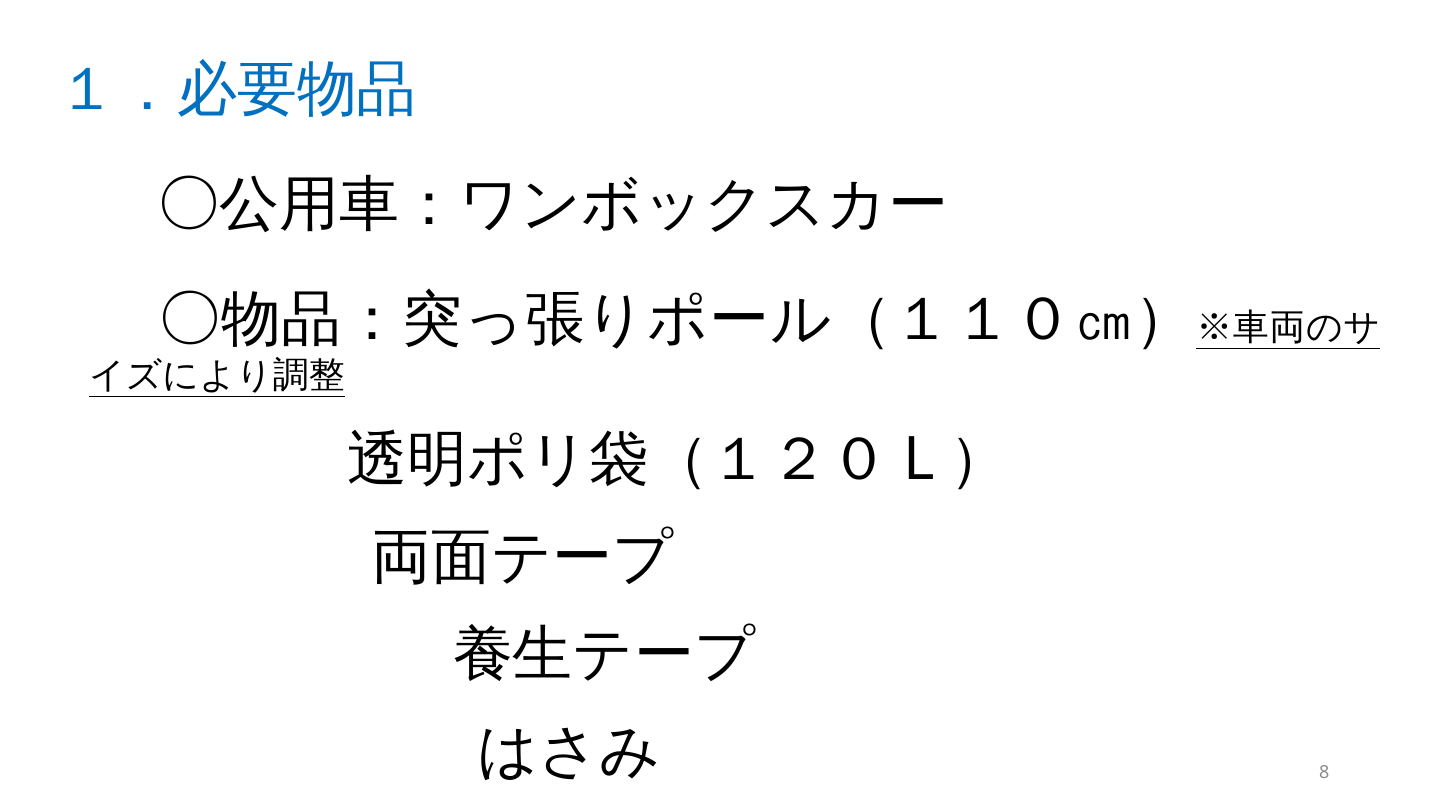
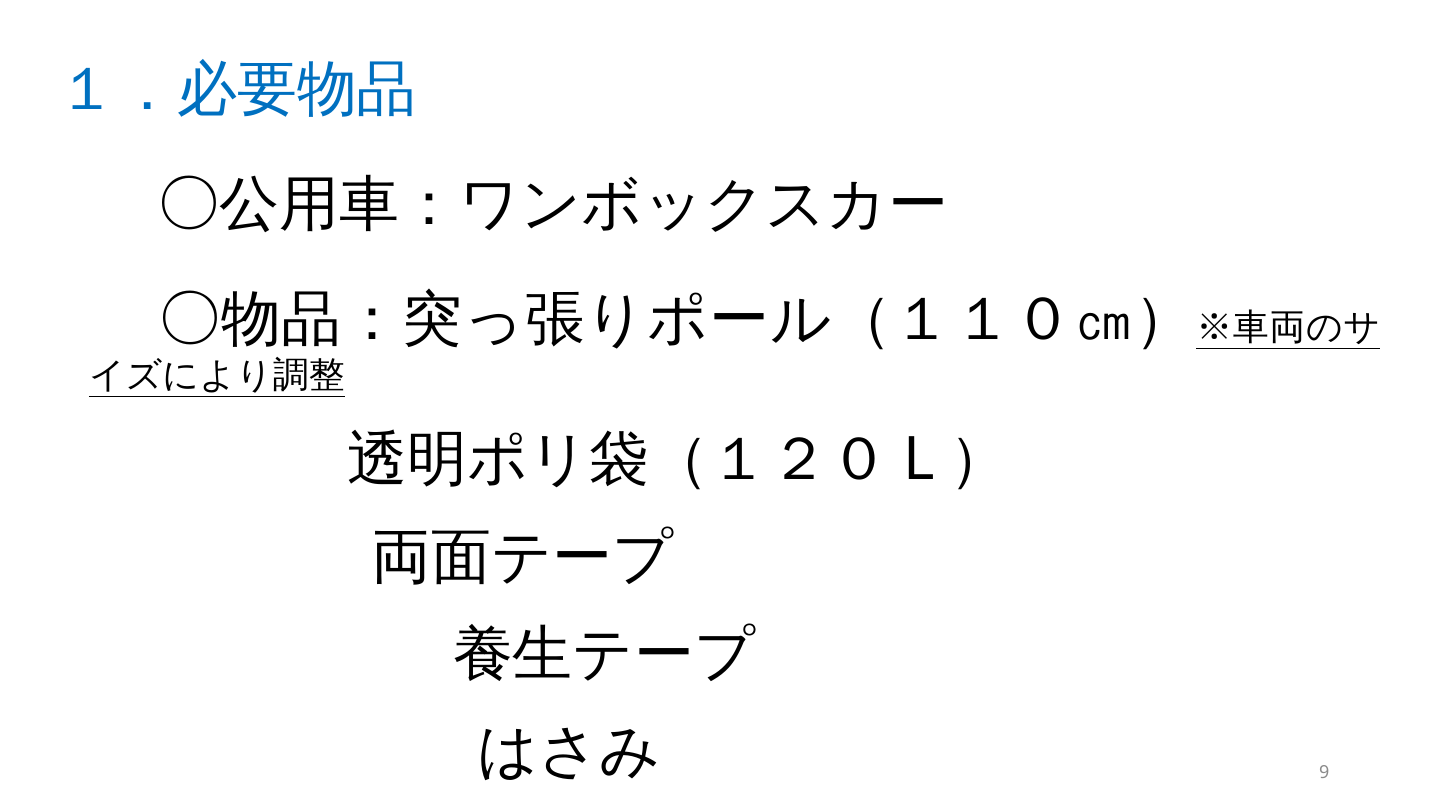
8: 8 -> 9 (1324, 772)
